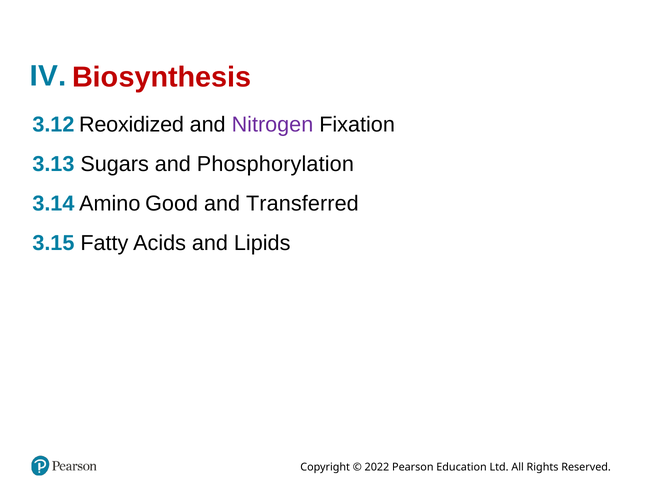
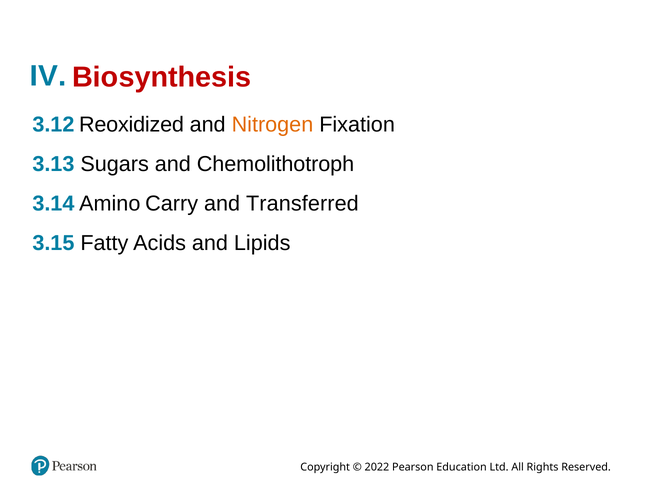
Nitrogen colour: purple -> orange (272, 125)
Phosphorylation: Phosphorylation -> Chemolithotroph (276, 164)
Good: Good -> Carry (172, 204)
